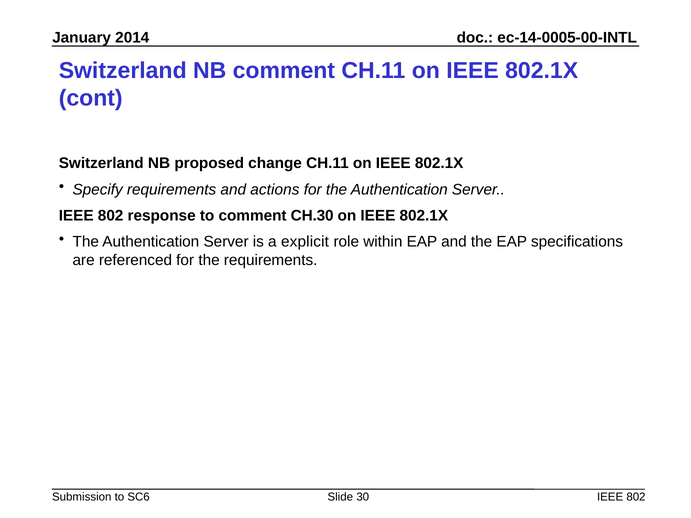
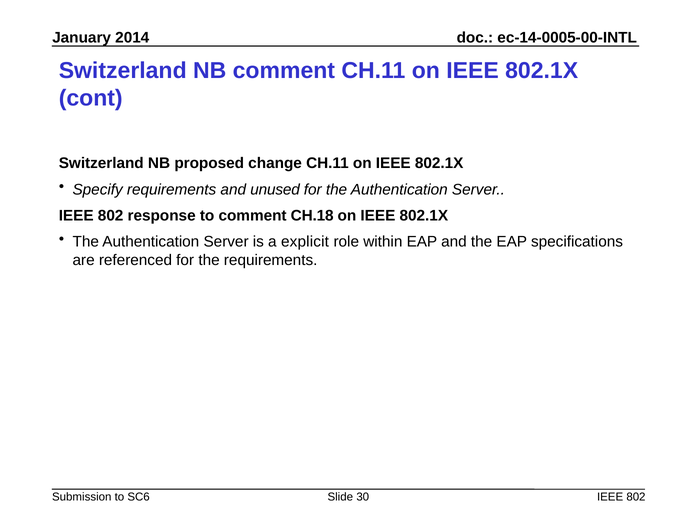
actions: actions -> unused (275, 190)
CH.30: CH.30 -> CH.18 (312, 216)
